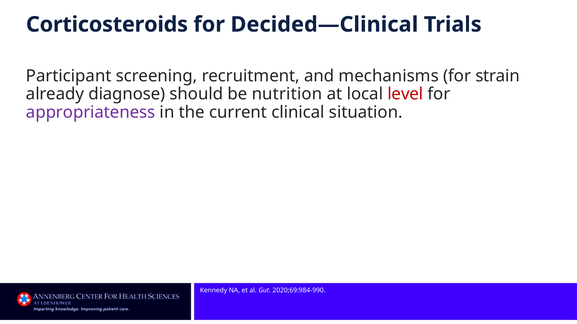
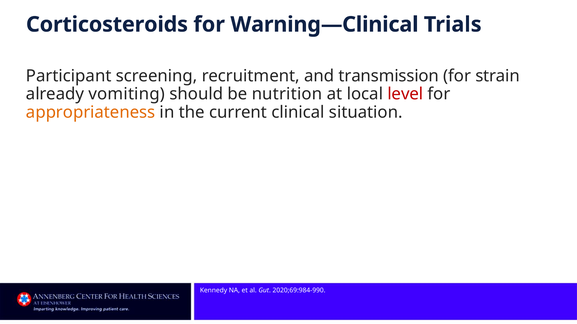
Decided—Clinical: Decided—Clinical -> Warning—Clinical (324, 25)
mechanisms: mechanisms -> transmission (389, 76)
diagnose: diagnose -> vomiting (127, 94)
appropriateness colour: purple -> orange (91, 112)
